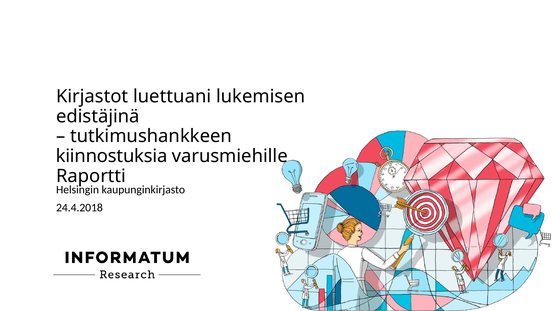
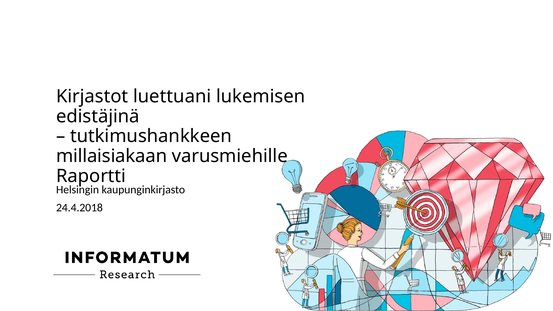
kiinnostuksia: kiinnostuksia -> millaisiakaan (112, 156)
